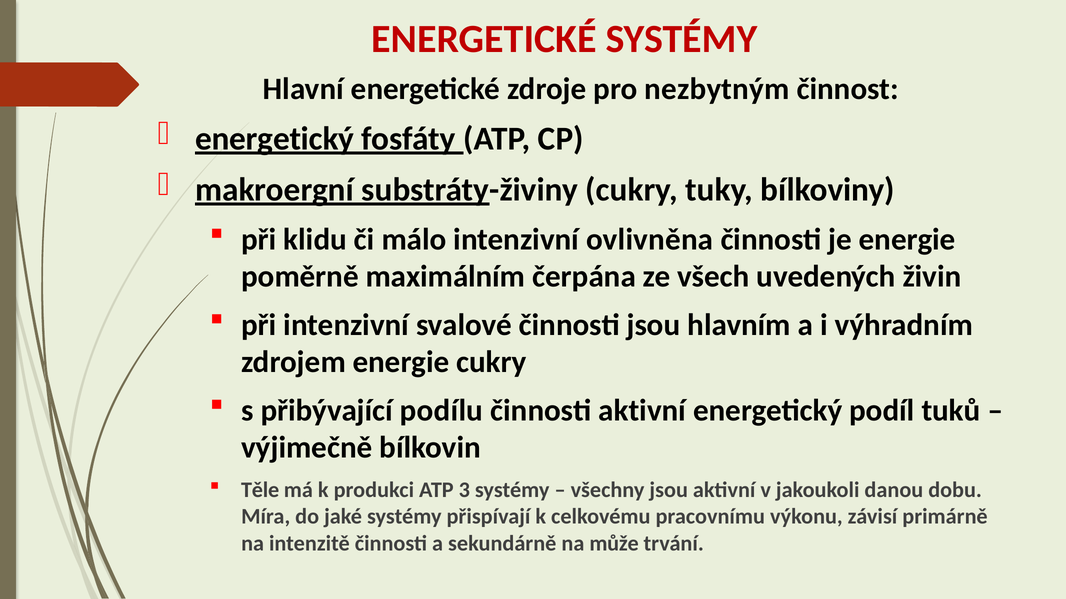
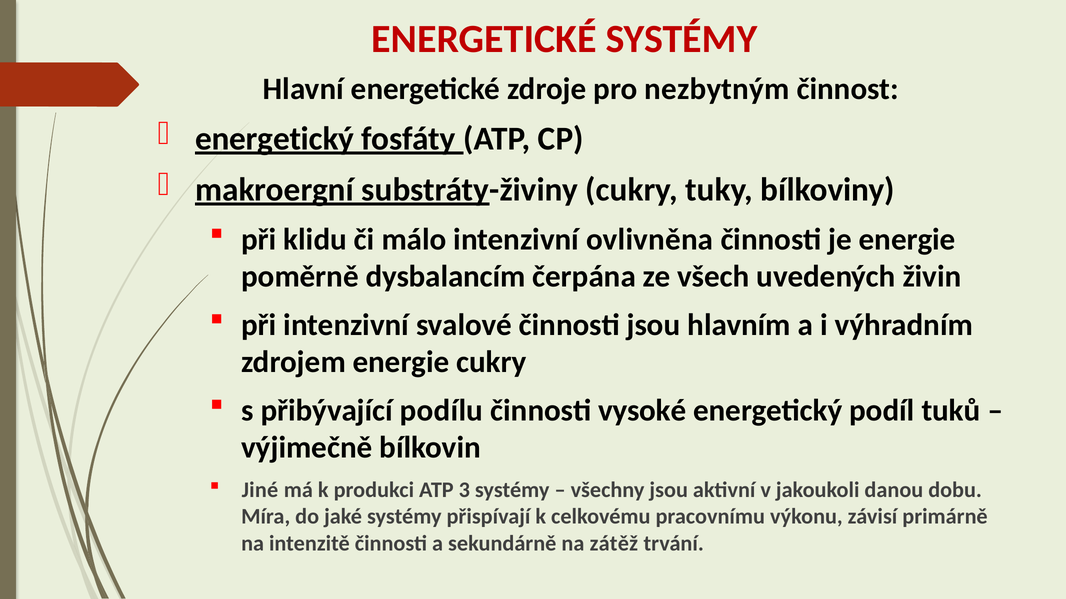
maximálním: maximálním -> dysbalancím (446, 277)
činnosti aktivní: aktivní -> vysoké (642, 411)
Těle: Těle -> Jiné (260, 490)
může: může -> zátěž (614, 544)
